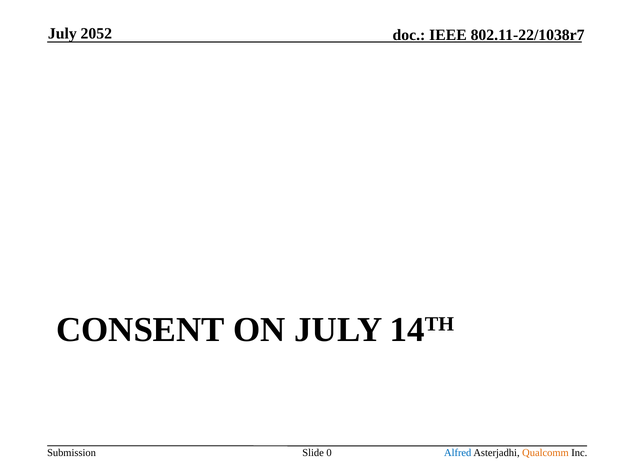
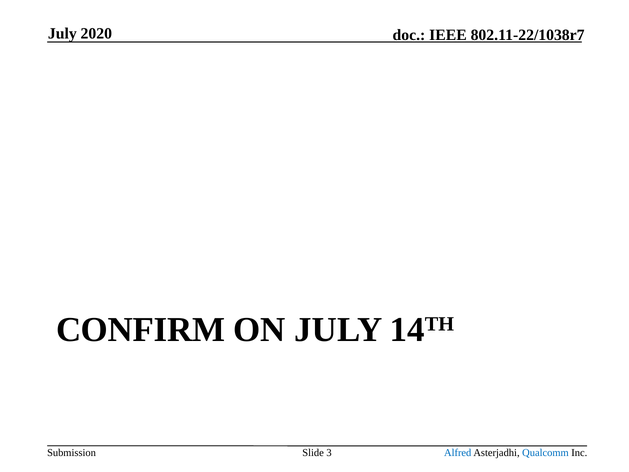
2052: 2052 -> 2020 (96, 33)
CONSENT: CONSENT -> CONFIRM (140, 330)
0: 0 -> 3 (329, 452)
Qualcomm colour: orange -> blue (545, 452)
